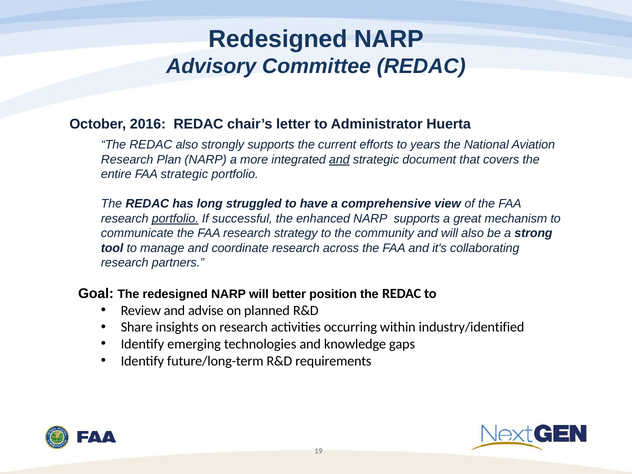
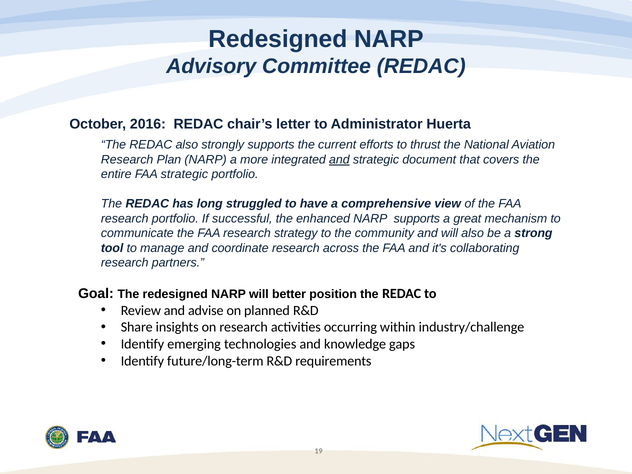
years: years -> thrust (425, 145)
portfolio underline: present -> none (175, 219)
industry/identified: industry/identified -> industry/challenge (471, 327)
